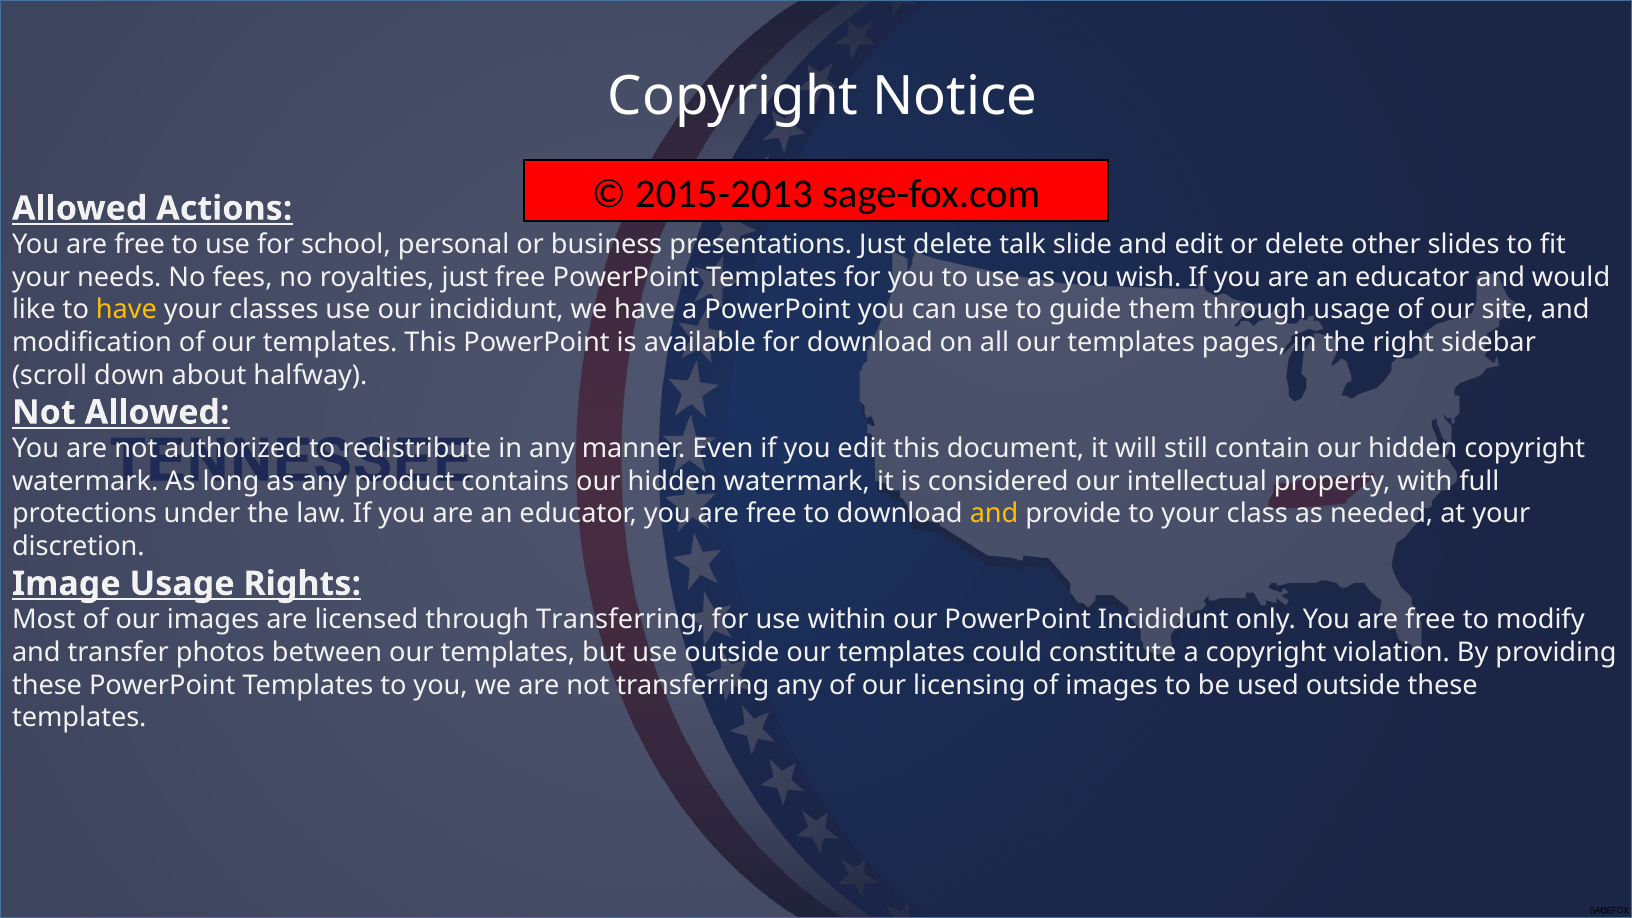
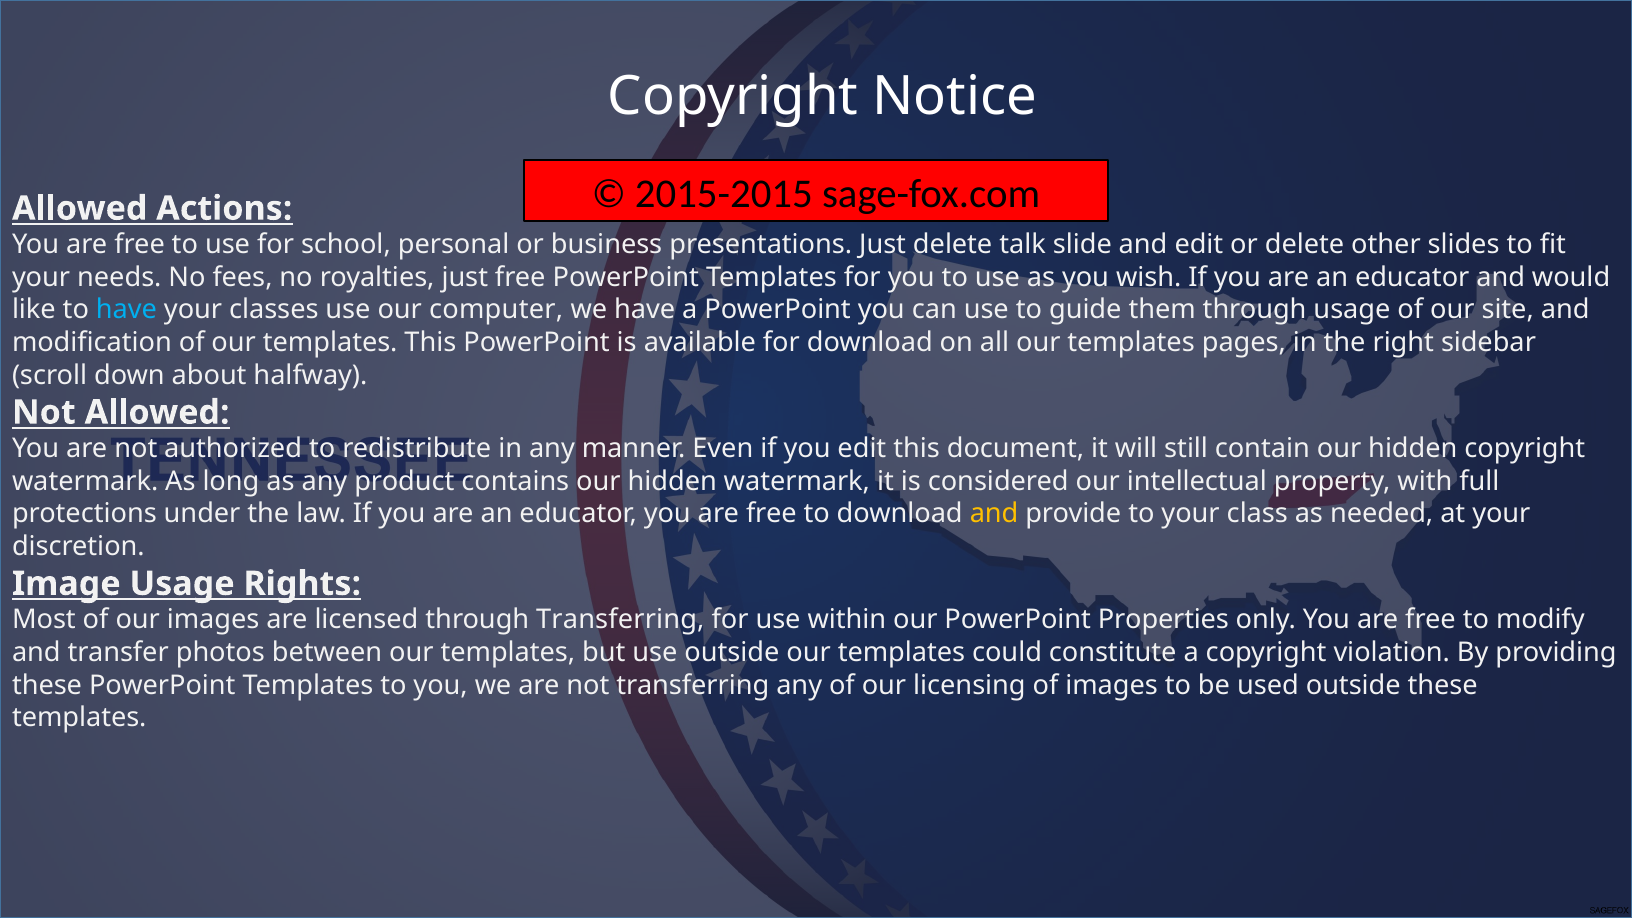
2015-2013: 2015-2013 -> 2015-2015 (724, 194)
have colour: yellow -> light blue (126, 310)
our incididunt: incididunt -> computer (496, 310)
PowerPoint Incididunt: Incididunt -> Properties (1163, 620)
